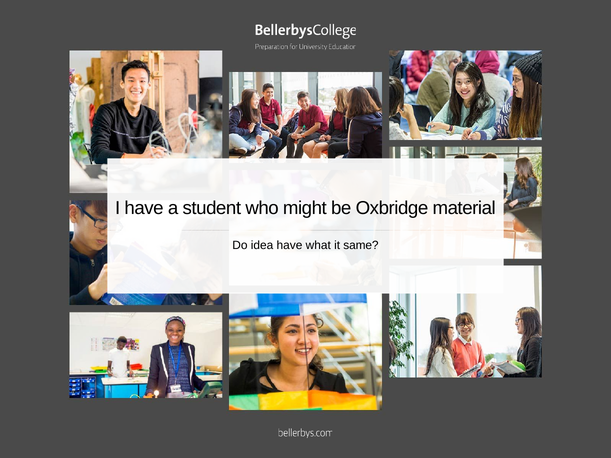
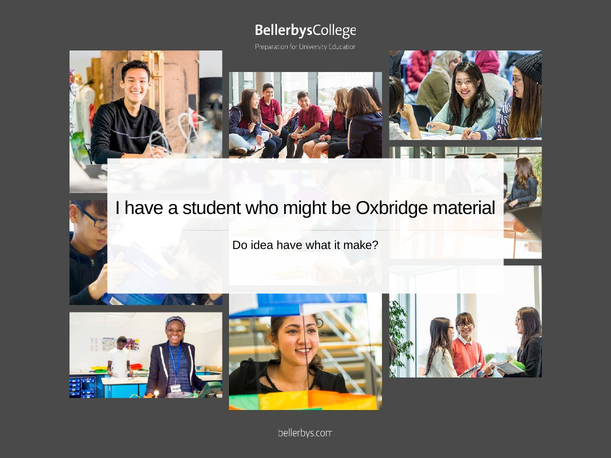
same: same -> make (361, 245)
